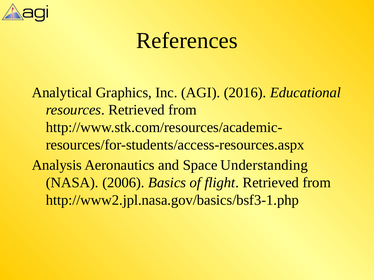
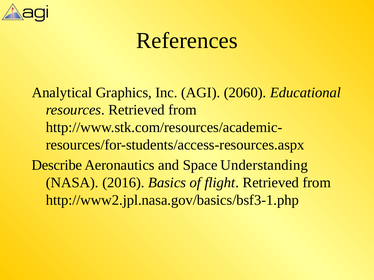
2016: 2016 -> 2060 (245, 93)
Analysis: Analysis -> Describe (57, 165)
2006: 2006 -> 2016 (123, 183)
